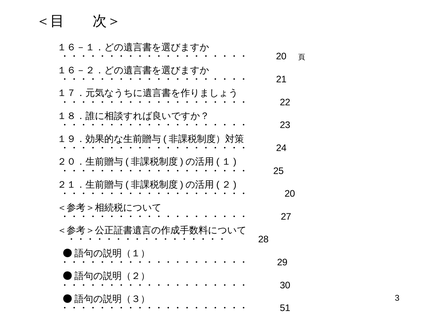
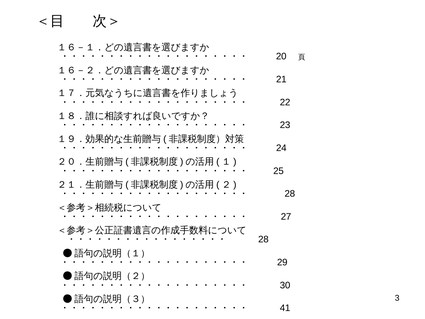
20: 20 -> 28 (290, 194)
51: 51 -> 41 (285, 308)
